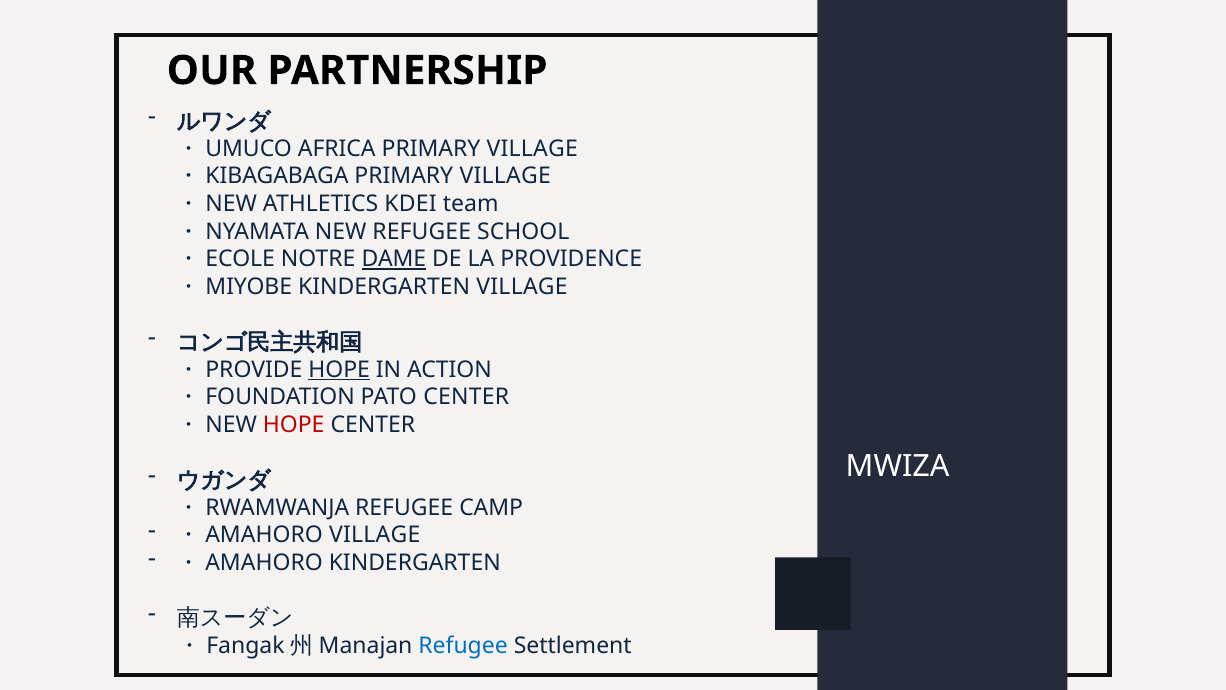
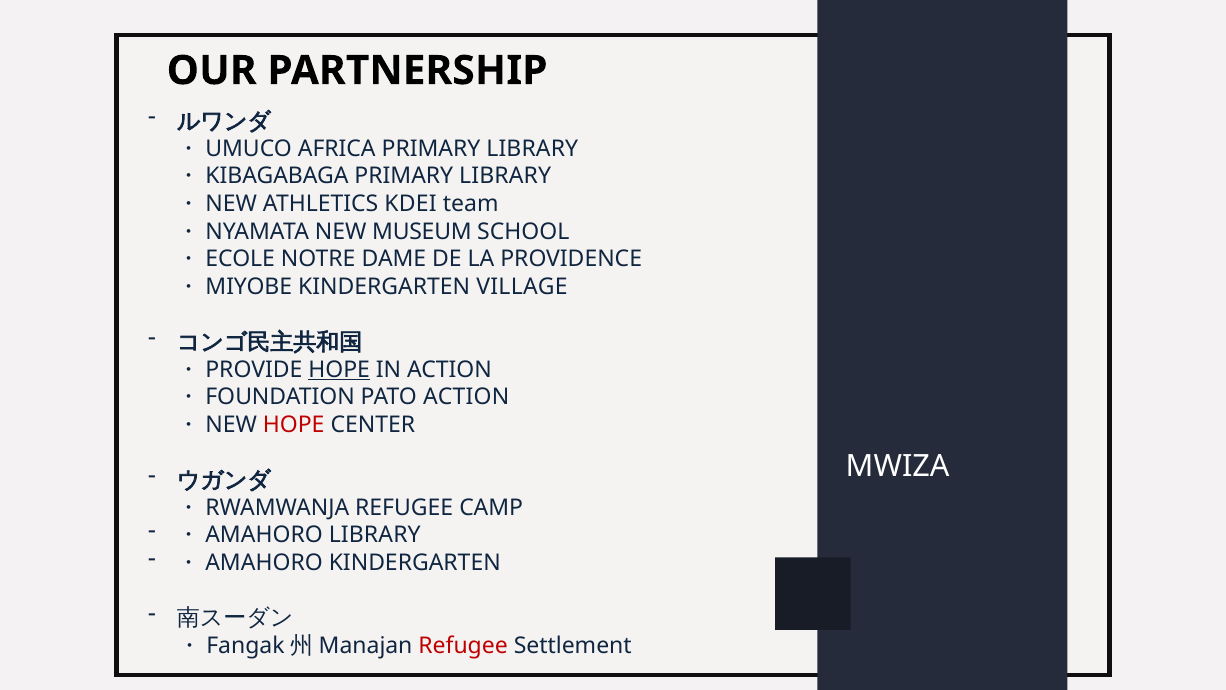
VILLAGE: VILLAGE -> LIBRARY (532, 149)
VILLAGE: VILLAGE -> LIBRARY (505, 176)
NEW REFUGEE: REFUGEE -> MUSEUM (422, 231)
DAME underline: present -> none (394, 259)
PATO CENTER: CENTER -> ACTION (466, 397)
VILLAGE: VILLAGE -> LIBRARY (375, 535)
Refugee colour: blue -> red (463, 645)
